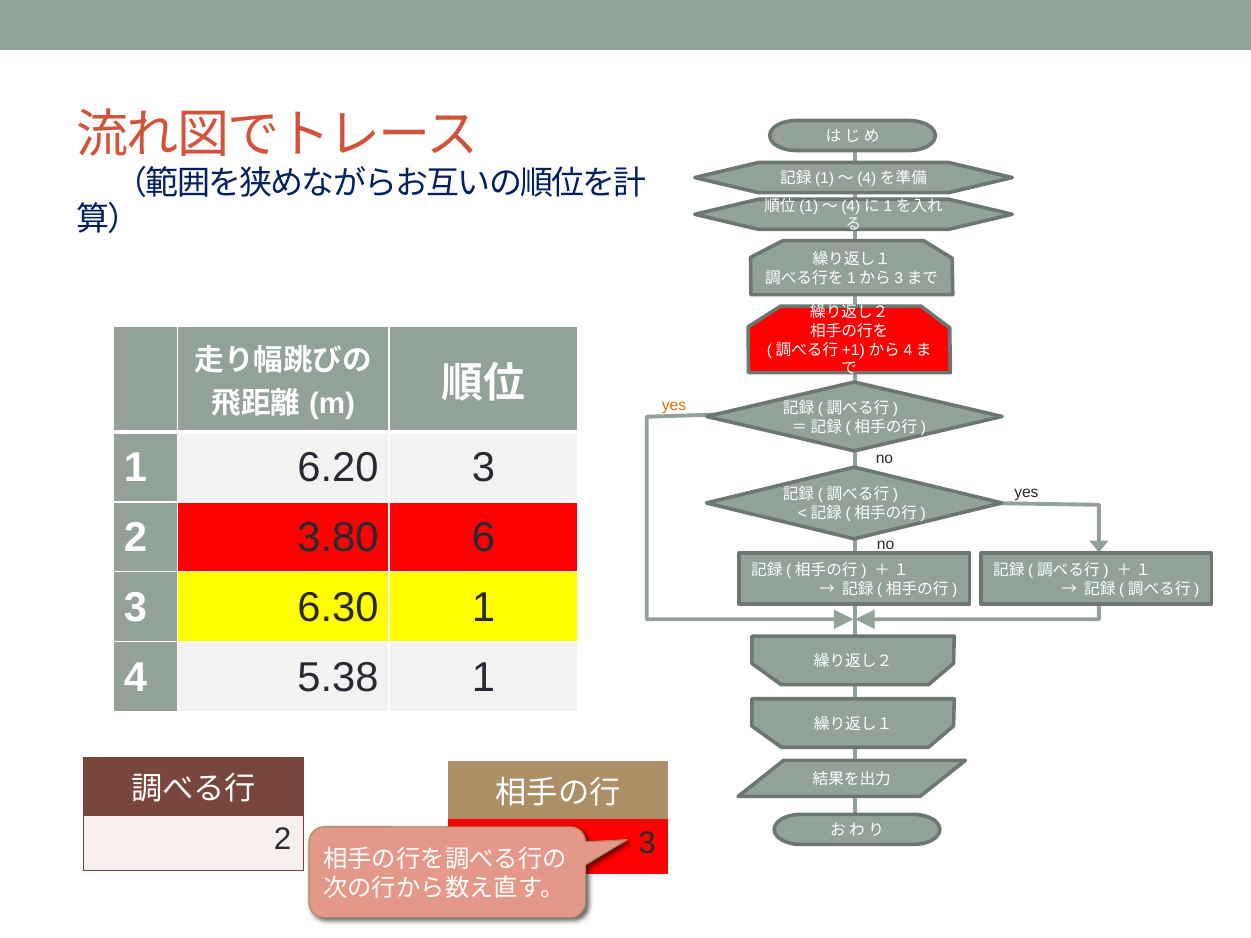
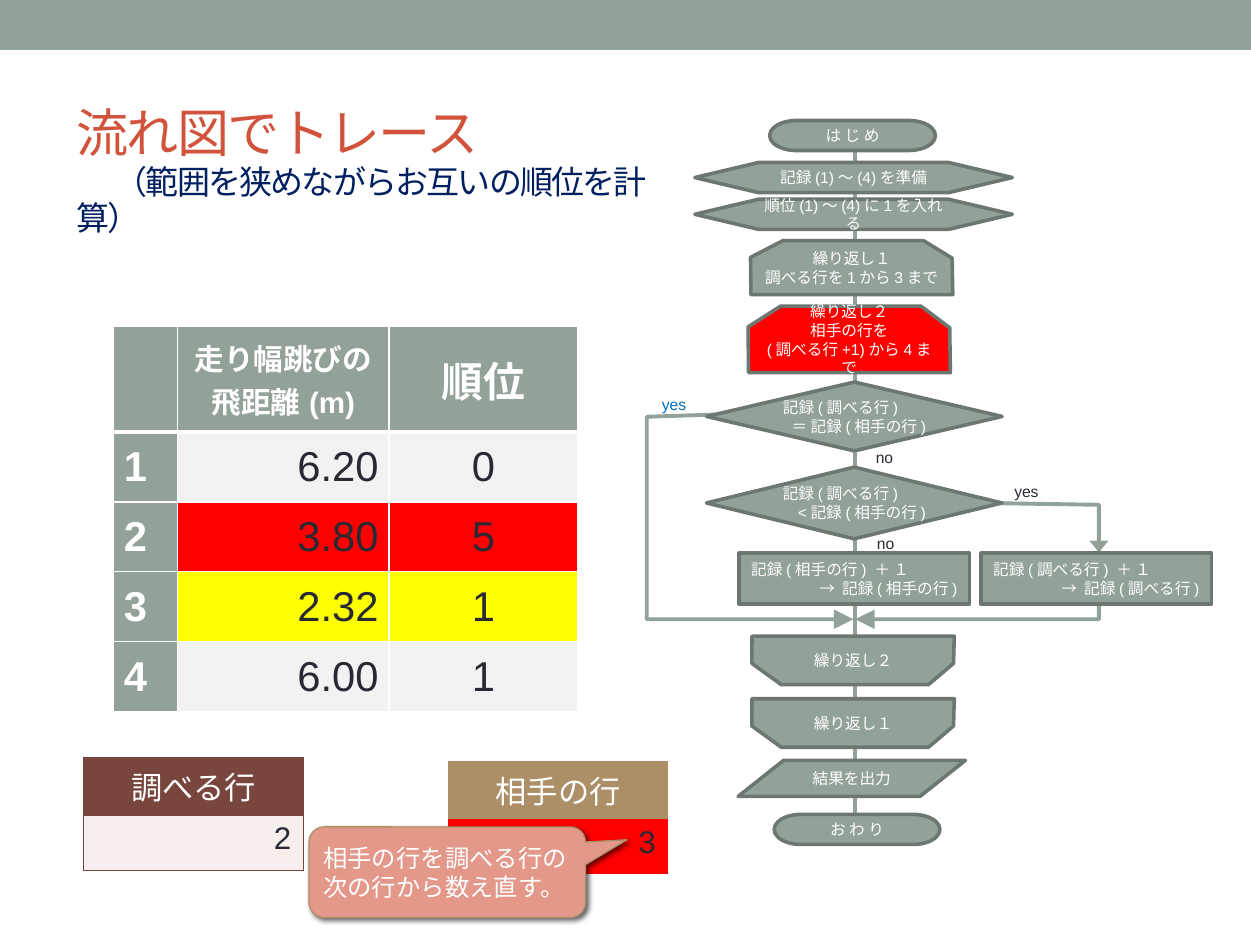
yes colour: orange -> blue (674, 405)
6.20 3: 3 -> 0 (484, 468)
6: 6 -> 5 (484, 538)
6.30: 6.30 -> 2.32 (338, 608)
5.38: 5.38 -> 6.00 (338, 678)
